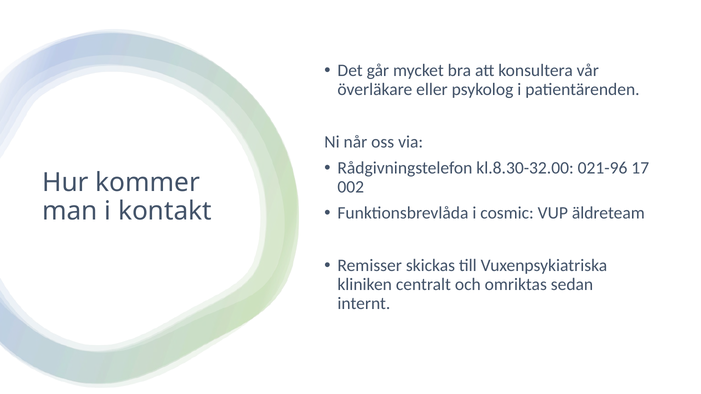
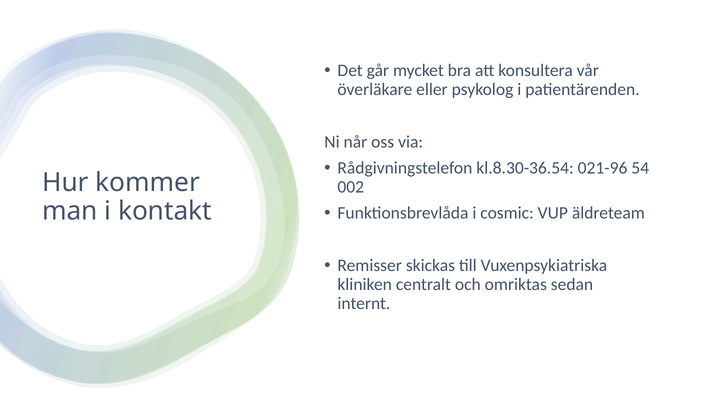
kl.8.30-32.00: kl.8.30-32.00 -> kl.8.30-36.54 (525, 168)
17: 17 -> 54 (640, 168)
